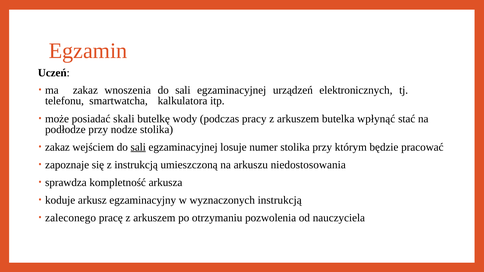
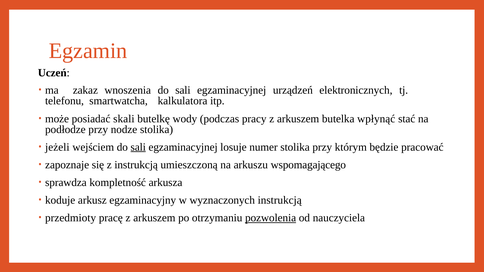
zakaz: zakaz -> jeżeli (57, 147)
niedostosowania: niedostosowania -> wspomagającego (308, 165)
zaleconego: zaleconego -> przedmioty (71, 218)
pozwolenia underline: none -> present (271, 218)
